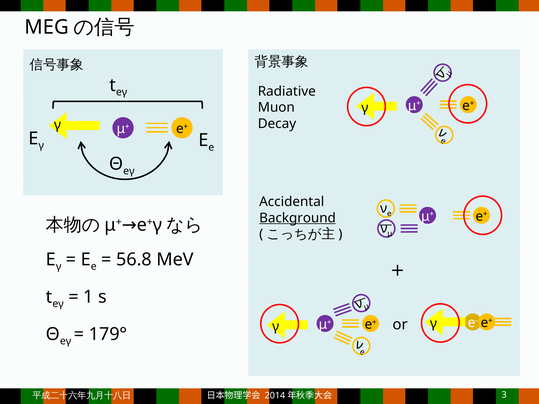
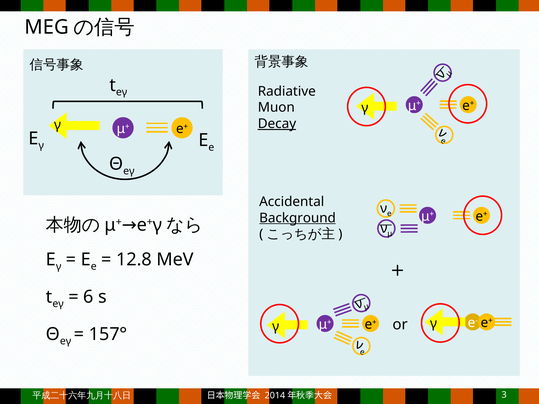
Decay underline: none -> present (277, 124)
56.8: 56.8 -> 12.8 (134, 260)
1: 1 -> 6 (88, 297)
179°: 179° -> 157° (108, 334)
